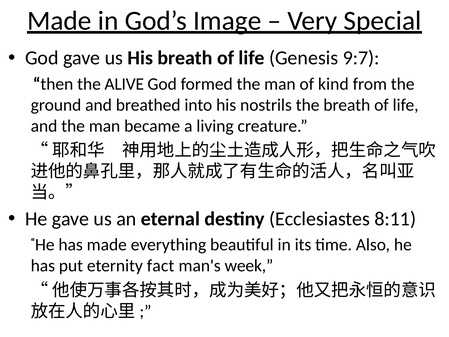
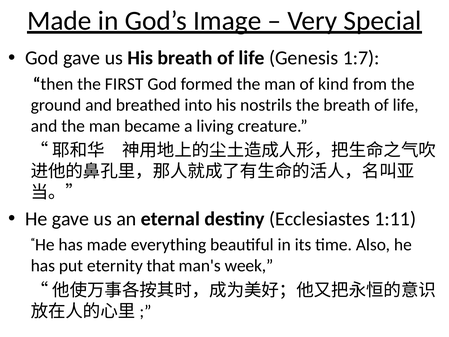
9:7: 9:7 -> 1:7 (361, 58)
ALIVE: ALIVE -> FIRST (124, 84)
8:11: 8:11 -> 1:11 (395, 219)
fact: fact -> that (161, 266)
